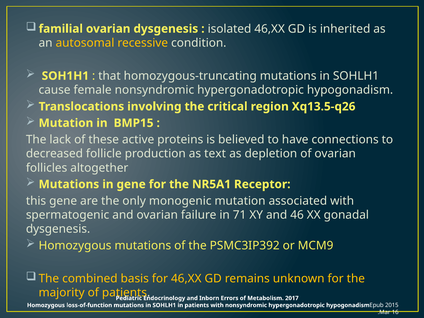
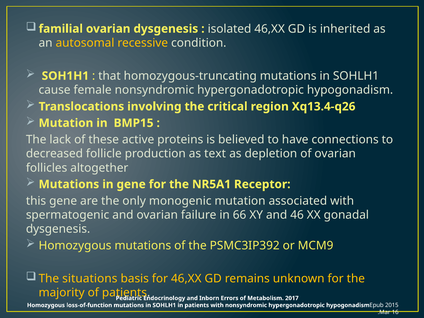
Xq13.5-q26: Xq13.5-q26 -> Xq13.4-q26 (324, 107)
71: 71 -> 66 (240, 215)
combined: combined -> situations (90, 279)
